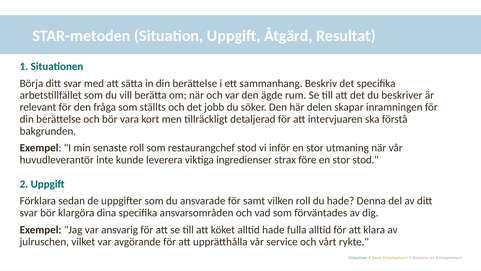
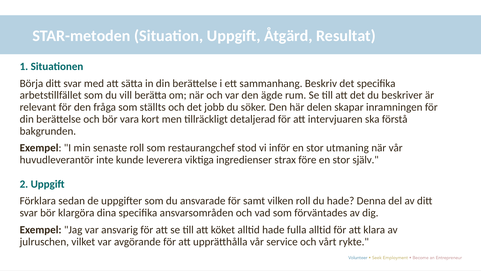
stor stod: stod -> själv (366, 160)
